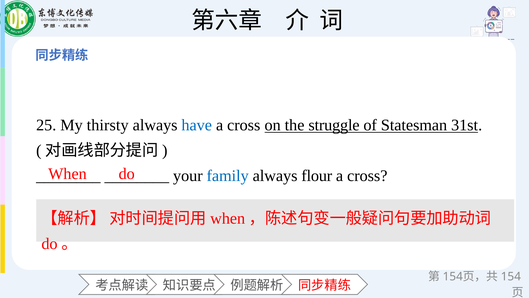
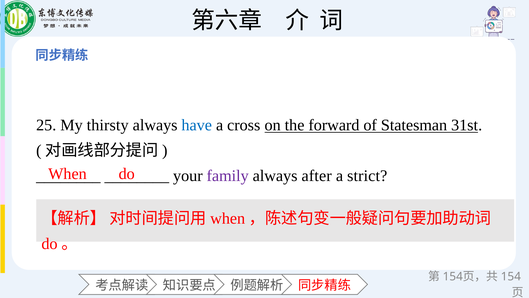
struggle: struggle -> forward (334, 125)
family colour: blue -> purple (228, 175)
flour: flour -> after (317, 175)
cross: cross -> strict (367, 175)
